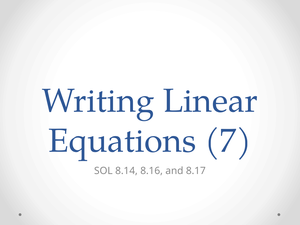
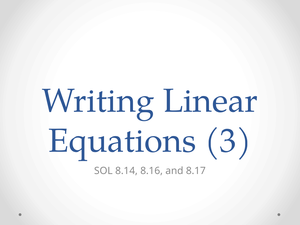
7: 7 -> 3 (228, 141)
